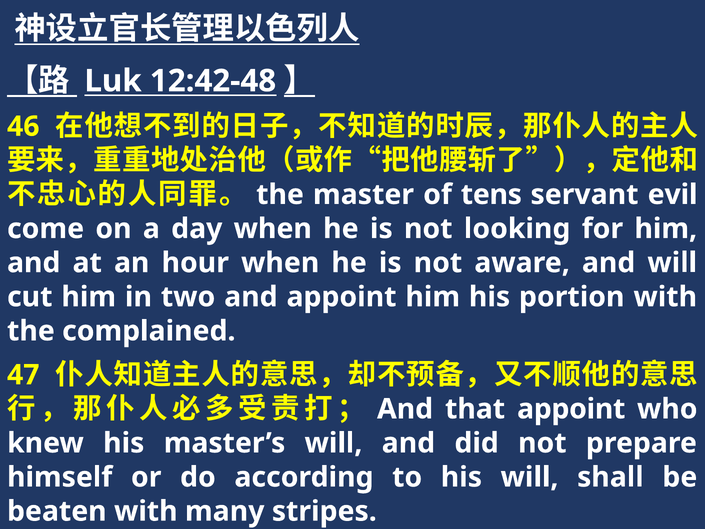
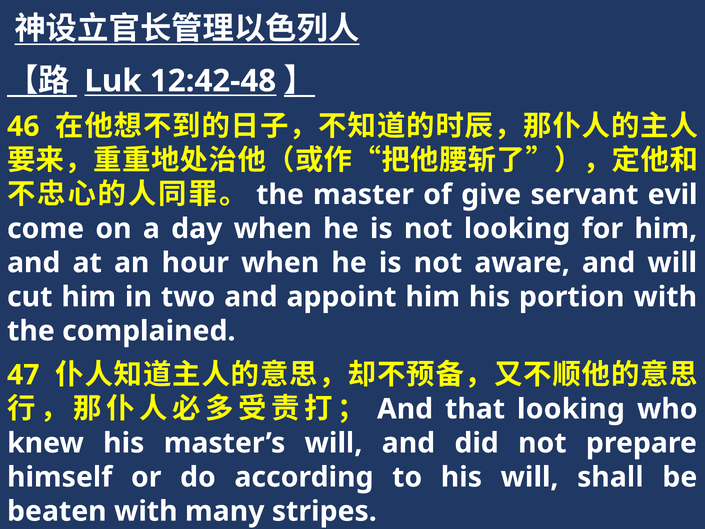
tens: tens -> give (491, 195)
that appoint: appoint -> looking (571, 409)
